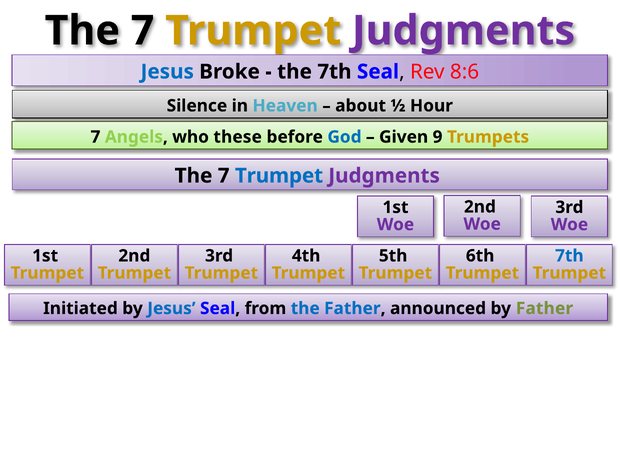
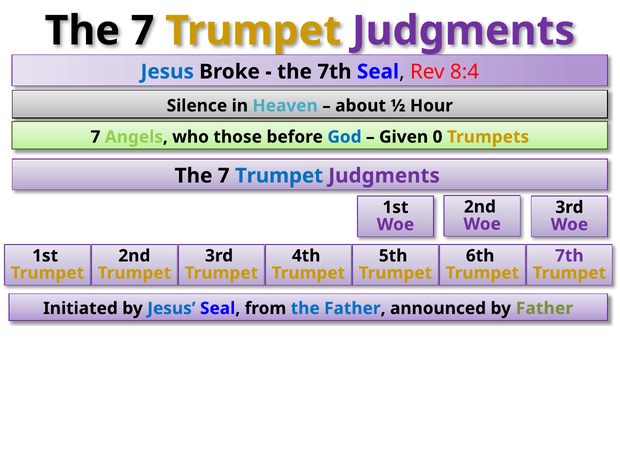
8:6: 8:6 -> 8:4 (465, 72)
these: these -> those (238, 137)
9: 9 -> 0 (438, 137)
7th colour: blue -> purple (569, 256)
